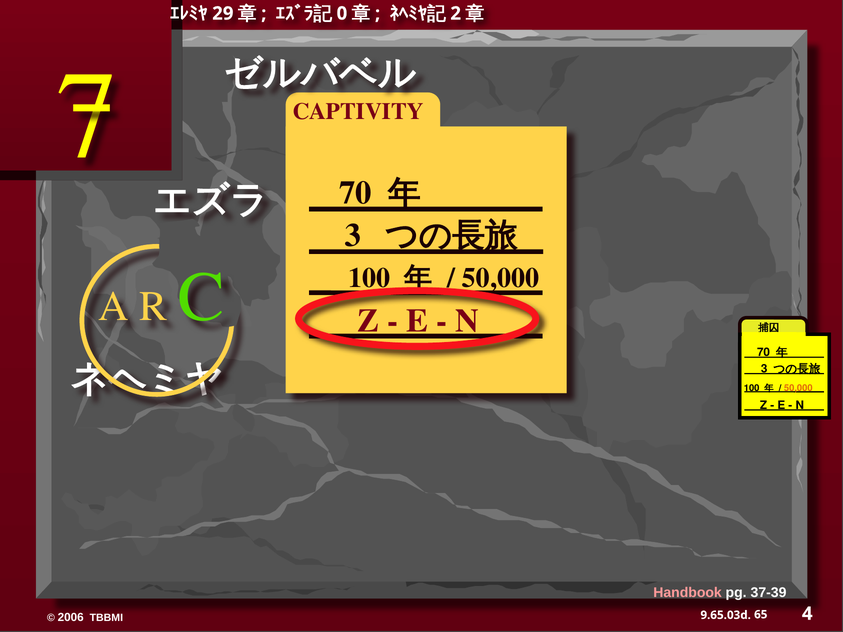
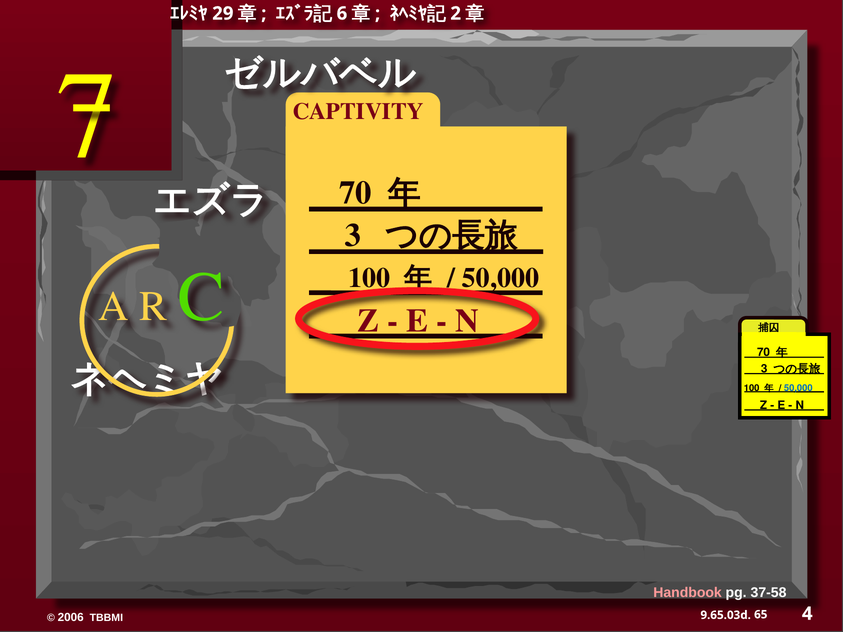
0: 0 -> 6 (342, 13)
50,000 colour: orange -> blue (798, 388)
37-39: 37-39 -> 37-58 (769, 593)
